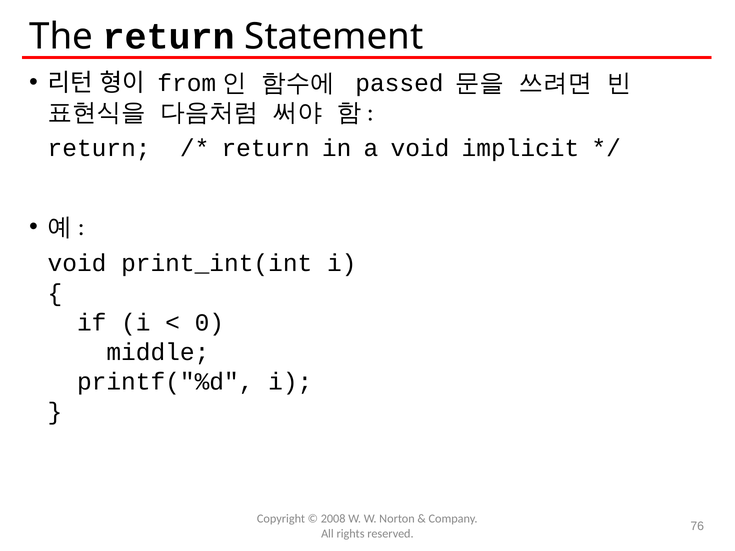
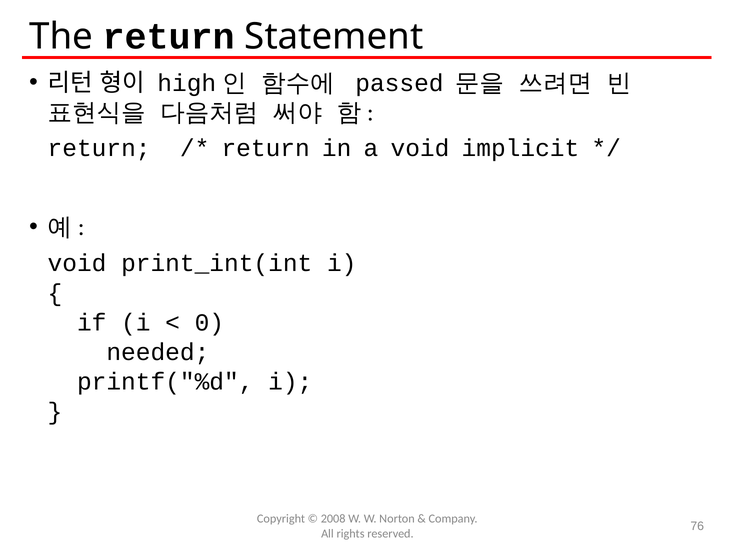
from: from -> high (187, 83)
middle: middle -> needed (158, 352)
